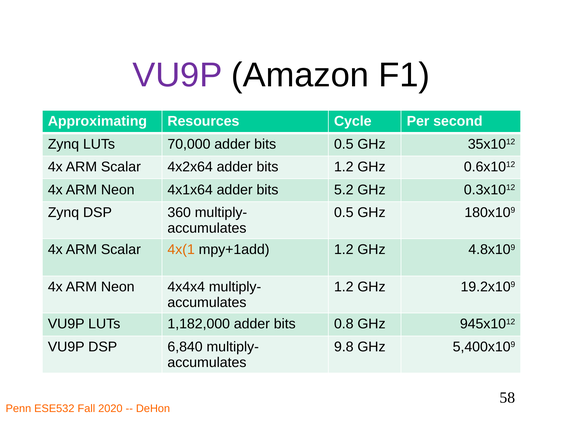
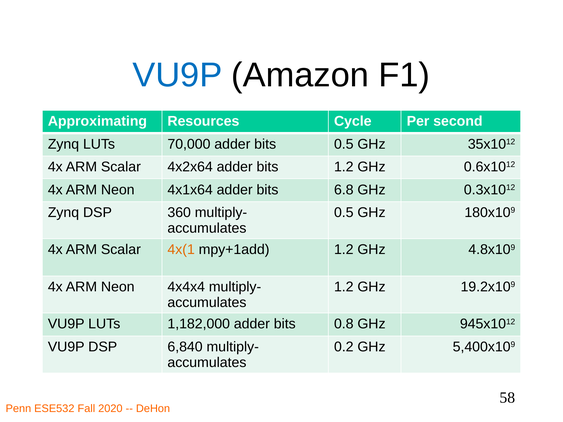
VU9P colour: purple -> blue (177, 75)
5.2: 5.2 -> 6.8 (344, 190)
9.8: 9.8 -> 0.2 (344, 347)
